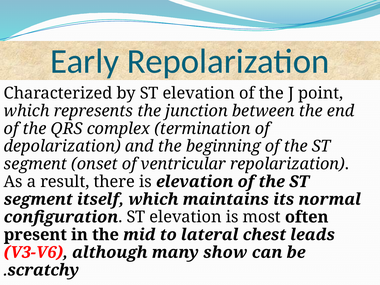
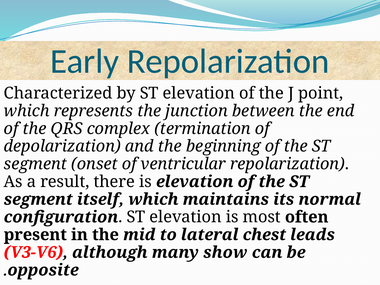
scratchy: scratchy -> opposite (43, 270)
